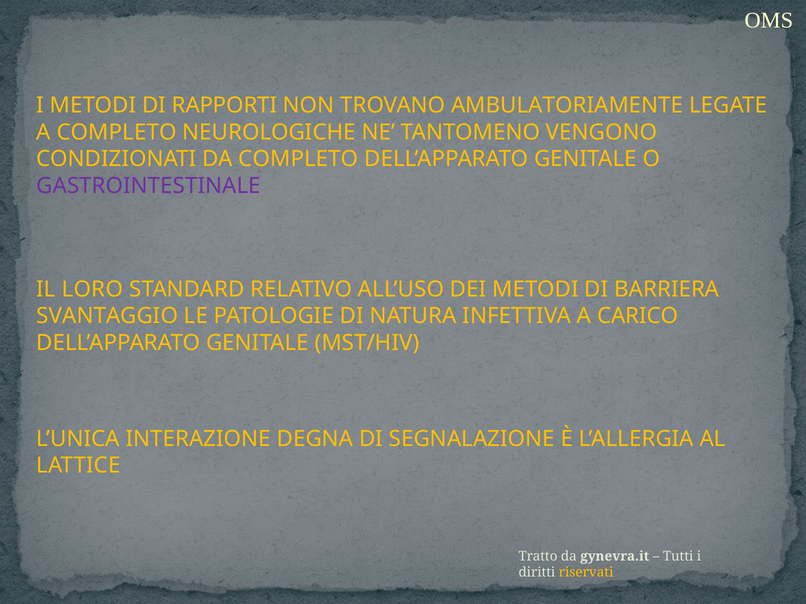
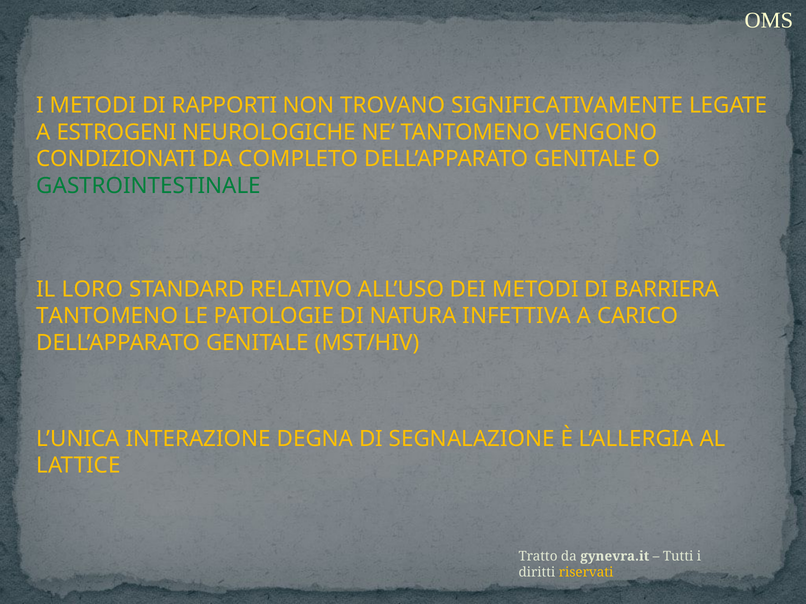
AMBULATORIAMENTE: AMBULATORIAMENTE -> SIGNIFICATIVAMENTE (567, 105)
A COMPLETO: COMPLETO -> ESTROGENI (117, 132)
GASTROINTESTINALE colour: purple -> green (149, 186)
SVANTAGGIO: SVANTAGGIO -> TANTOMENO (107, 316)
